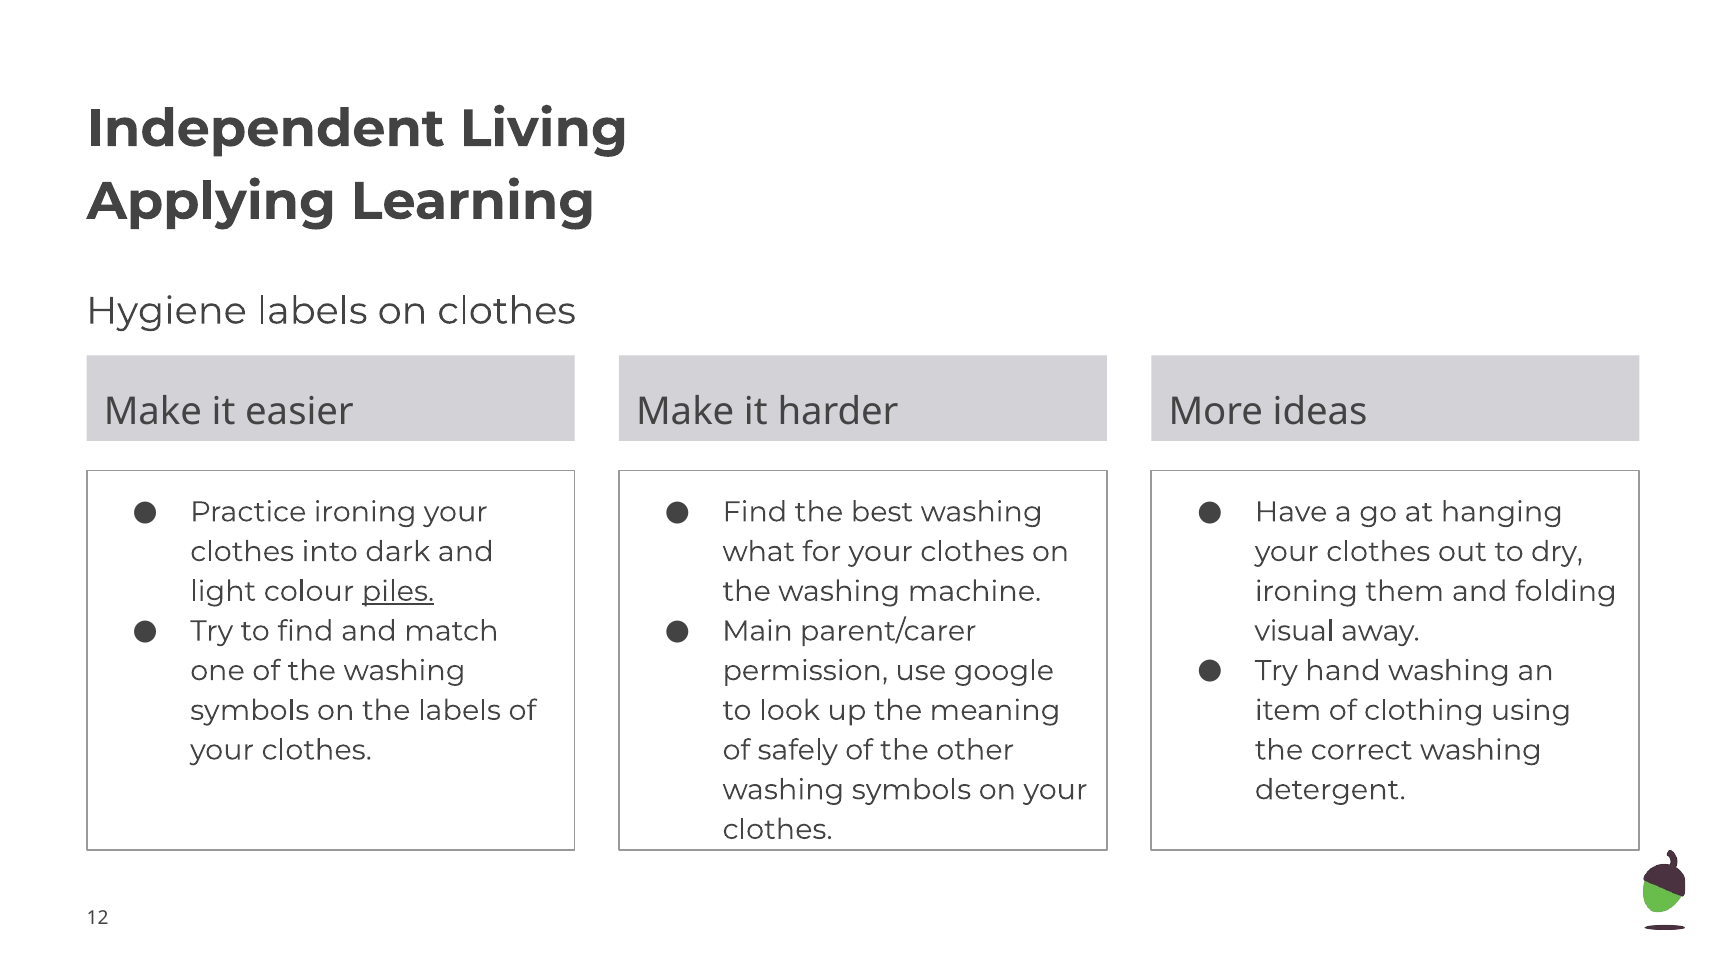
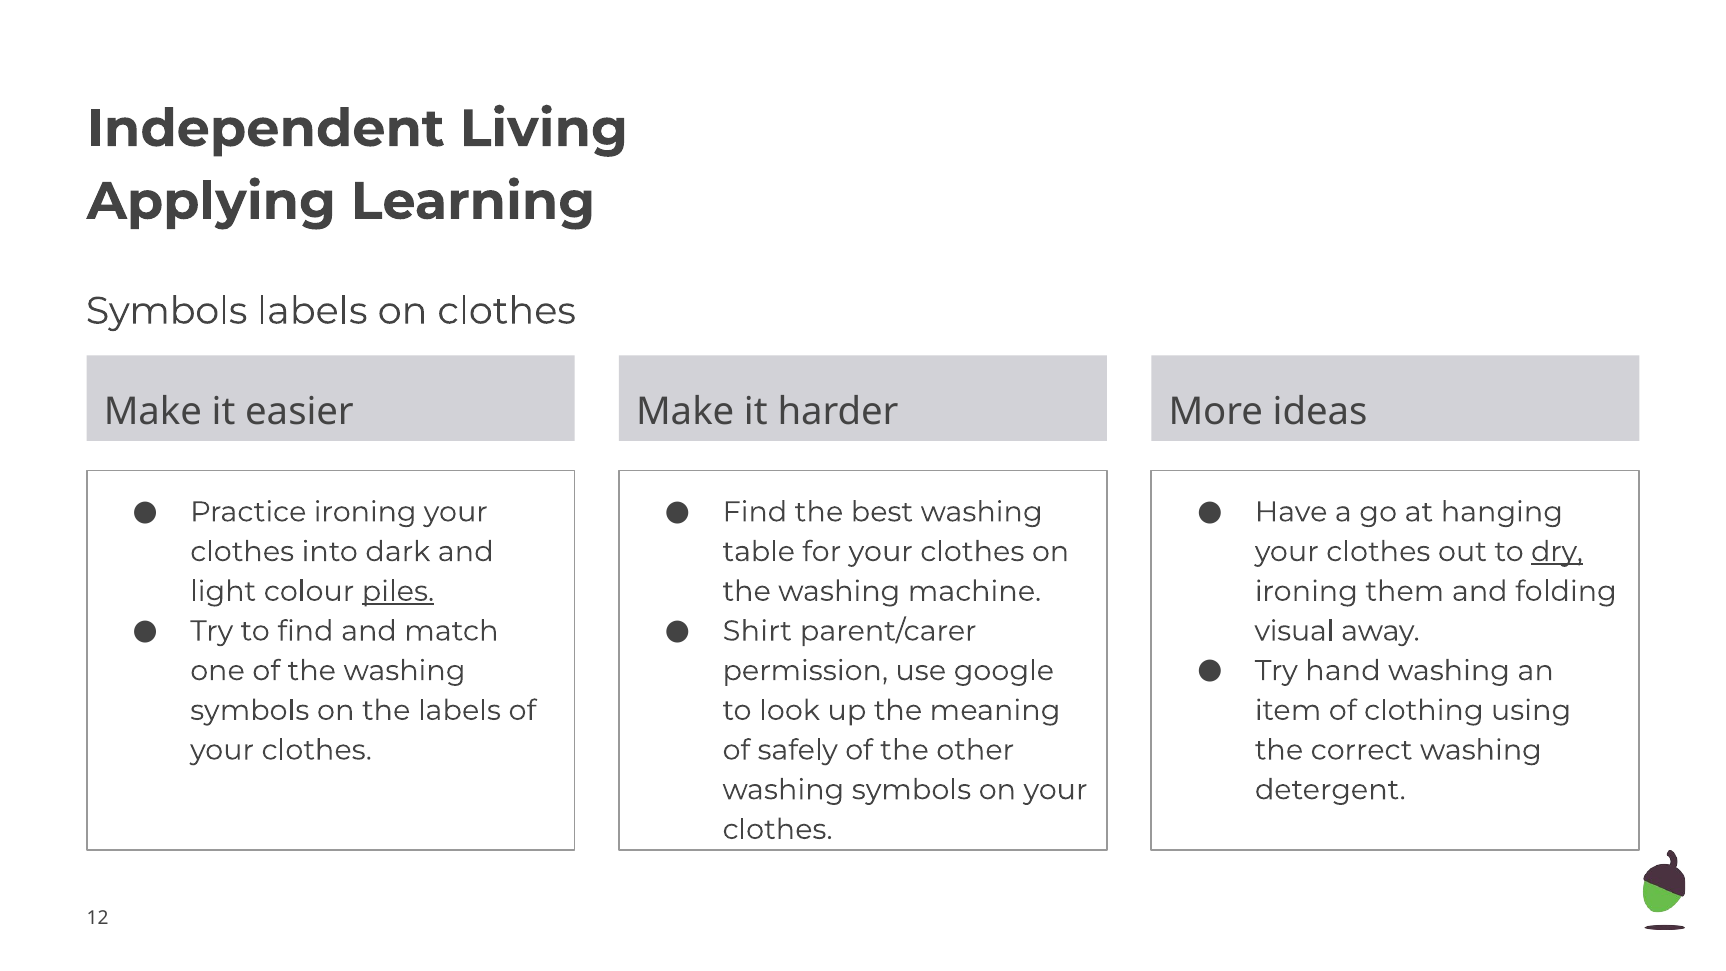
Hygiene: Hygiene -> Symbols (167, 311)
what: what -> table (759, 552)
dry underline: none -> present (1557, 552)
Main: Main -> Shirt (757, 631)
